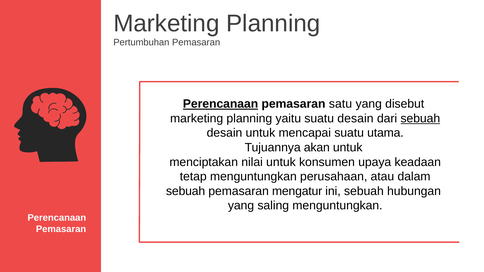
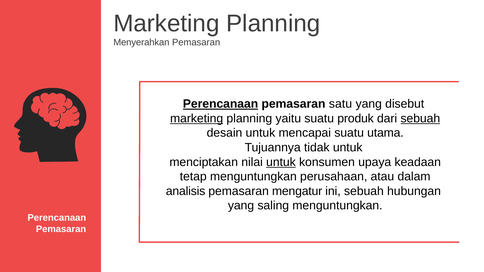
Pertumbuhan: Pertumbuhan -> Menyerahkan (141, 43)
marketing underline: none -> present (197, 119)
suatu desain: desain -> produk (356, 119)
akan: akan -> tidak (317, 148)
untuk underline: none -> present (281, 162)
sebuah: sebuah -> analisis (186, 191)
